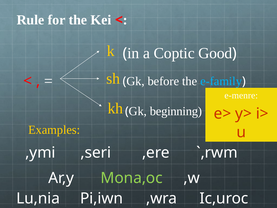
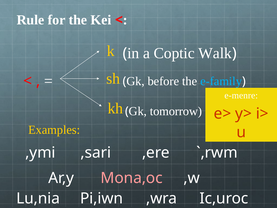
Good: Good -> Walk (215, 53)
beginning: beginning -> tomorrow (176, 111)
,seri: ,seri -> ,sari (96, 152)
Mona,oc colour: light green -> pink (132, 178)
